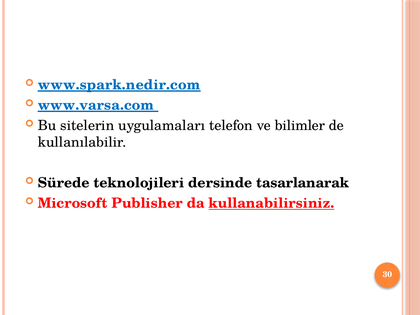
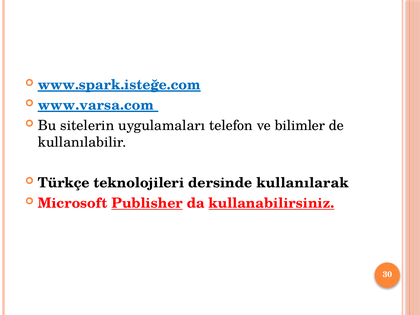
www.spark.nedir.com: www.spark.nedir.com -> www.spark.isteğe.com (119, 85)
Sürede: Sürede -> Türkçe (64, 183)
tasarlanarak: tasarlanarak -> kullanılarak (303, 183)
Publisher underline: none -> present (147, 203)
